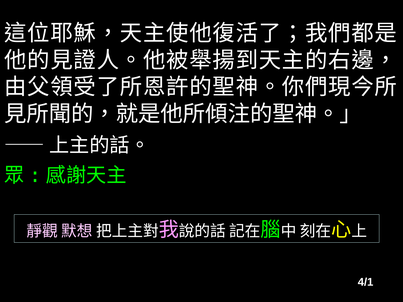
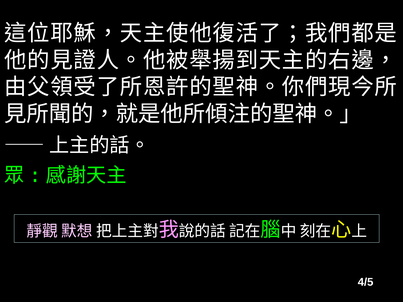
4/1: 4/1 -> 4/5 (366, 282)
